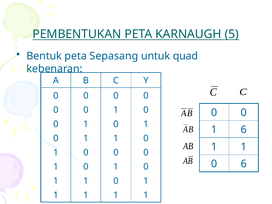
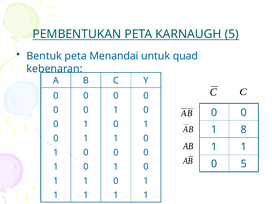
Sepasang: Sepasang -> Menandai (114, 56)
1 6: 6 -> 8 (244, 130)
0 6: 6 -> 5 (244, 164)
